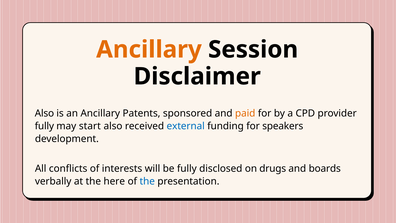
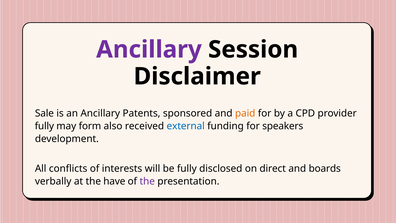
Ancillary colour: orange -> purple (149, 49)
Also: Also -> Sale (44, 113)
start: start -> form (90, 126)
drugs: drugs -> direct (273, 168)
here: here -> have (114, 181)
the colour: blue -> purple (147, 181)
